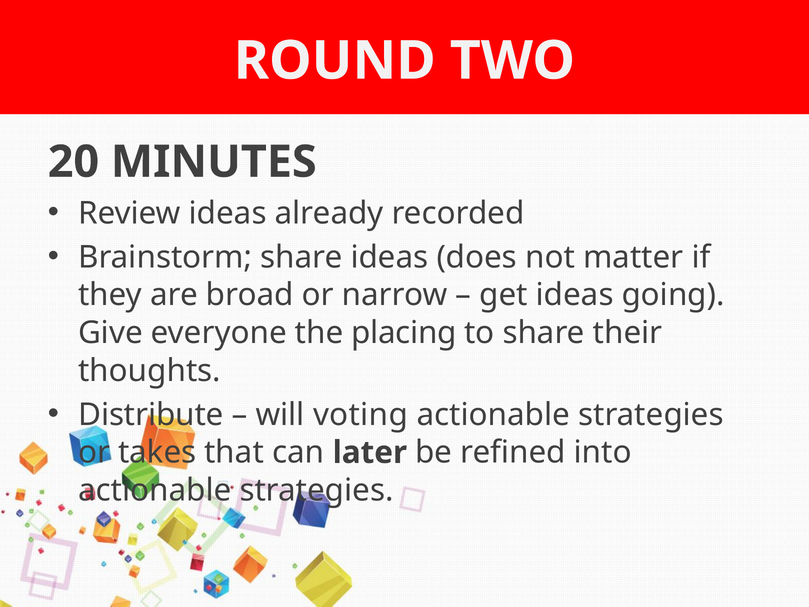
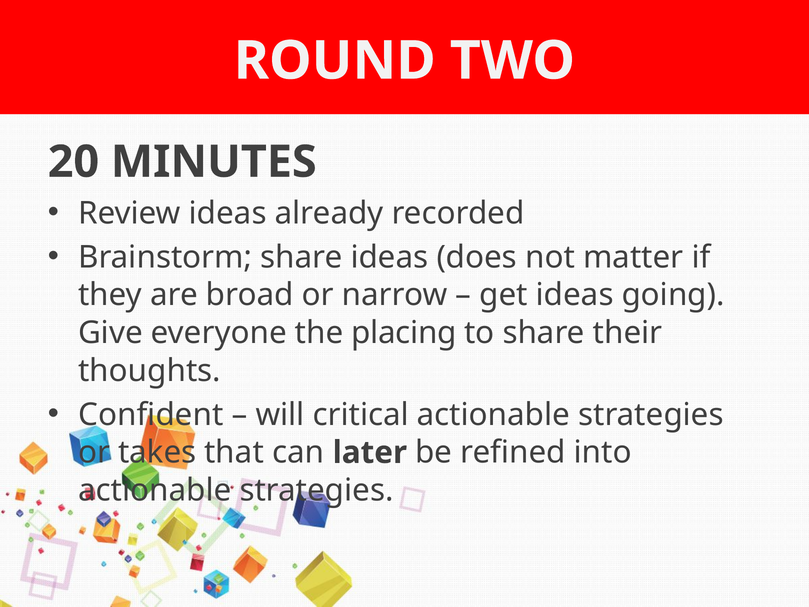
Distribute: Distribute -> Confident (151, 415)
voting: voting -> critical (361, 415)
